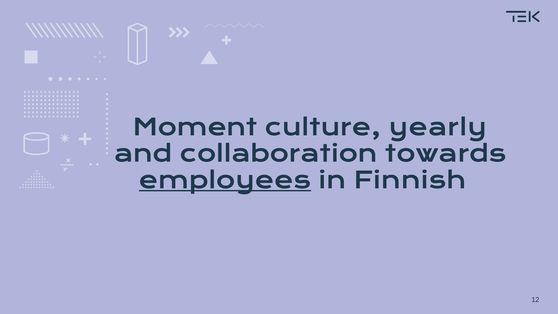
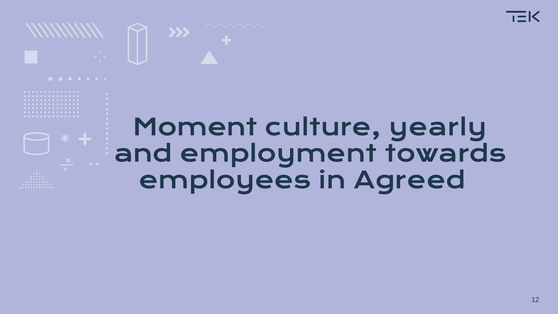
collaboration: collaboration -> employment (279, 154)
employees underline: present -> none (225, 181)
Finnish: Finnish -> Agreed (410, 181)
